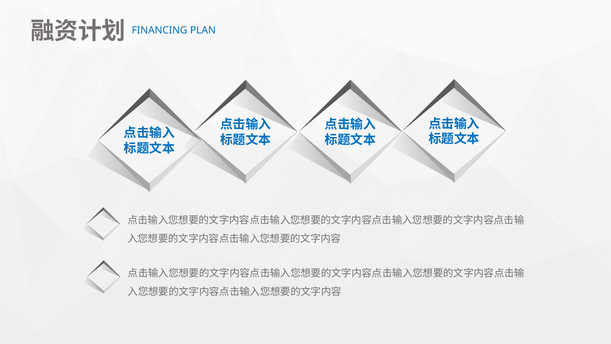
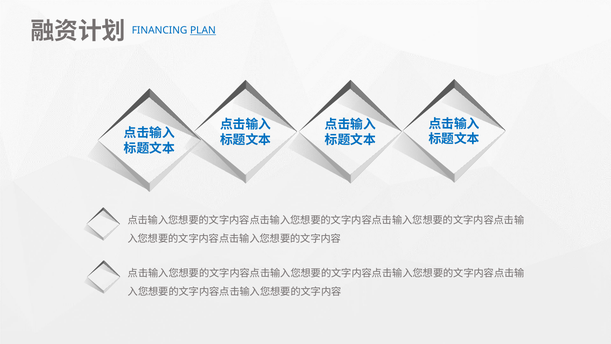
PLAN underline: none -> present (203, 30)
